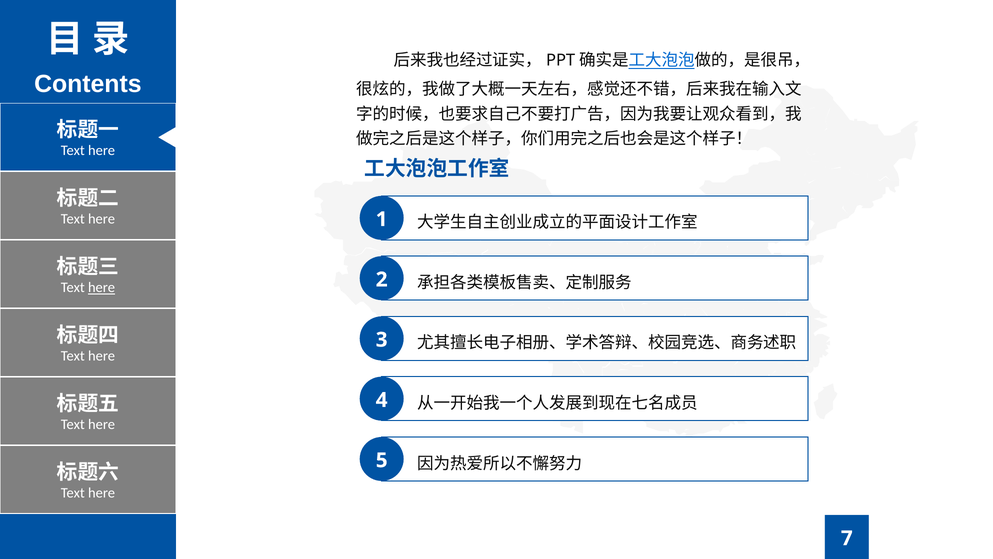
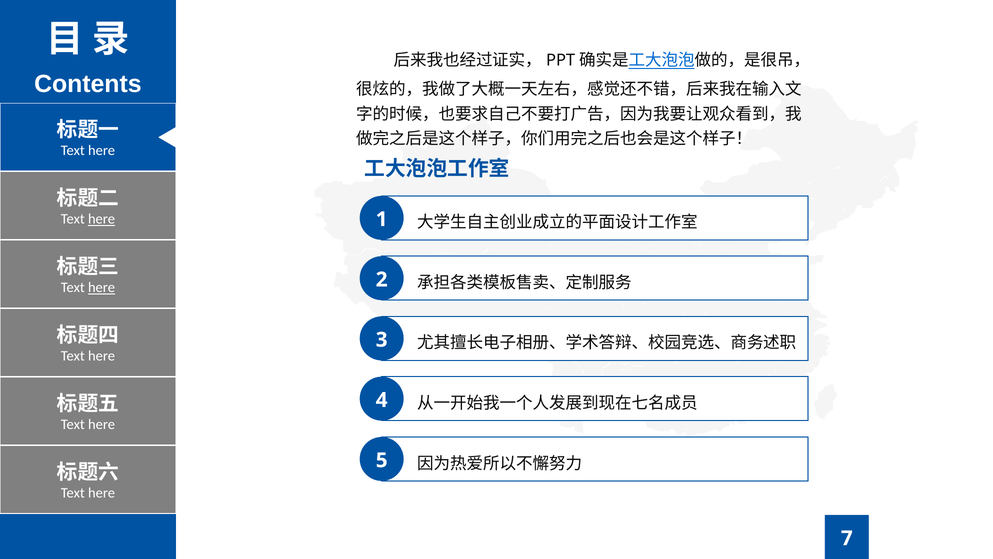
here underline: none -> present (102, 219)
